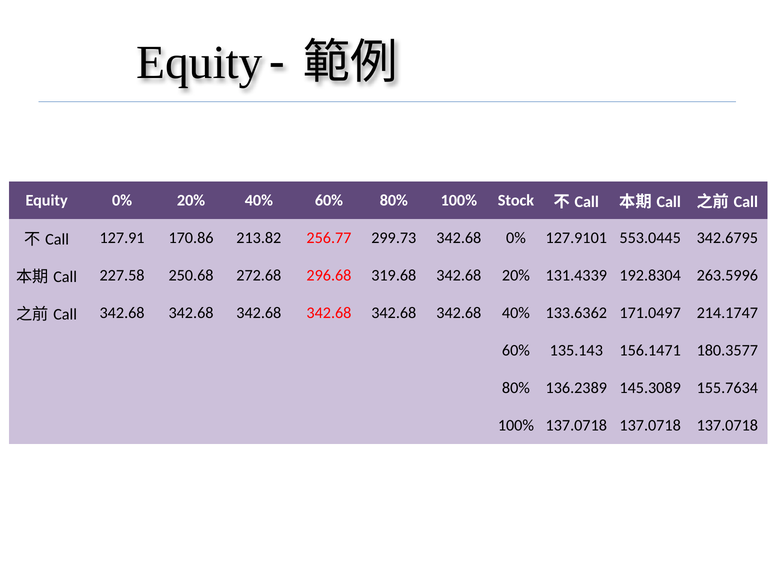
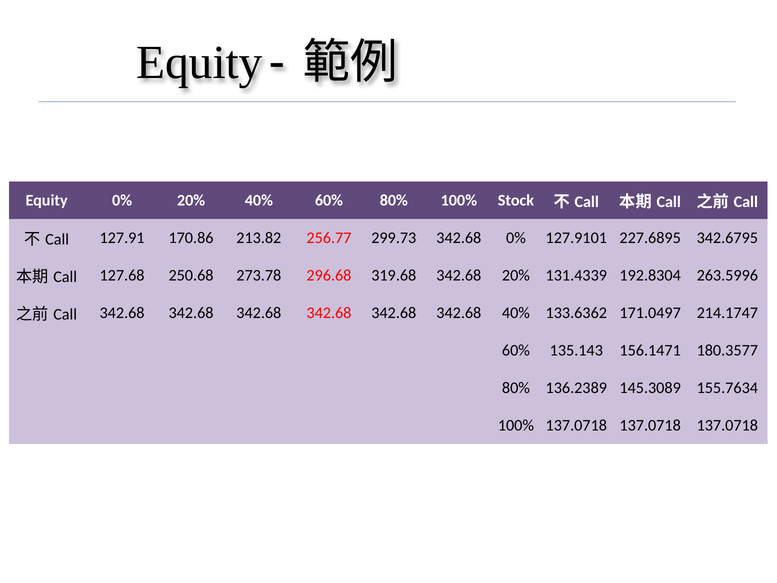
553.0445: 553.0445 -> 227.6895 (650, 238)
227.58: 227.58 -> 127.68 (122, 275)
272.68: 272.68 -> 273.78 (259, 275)
